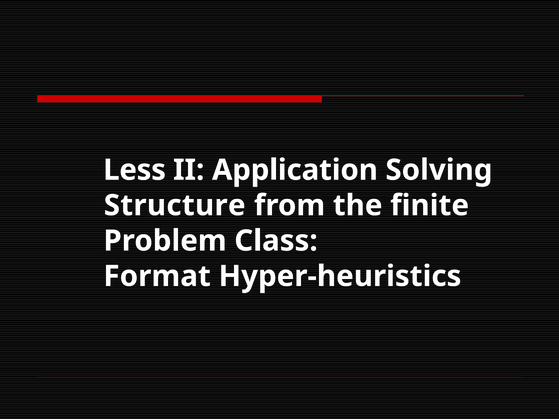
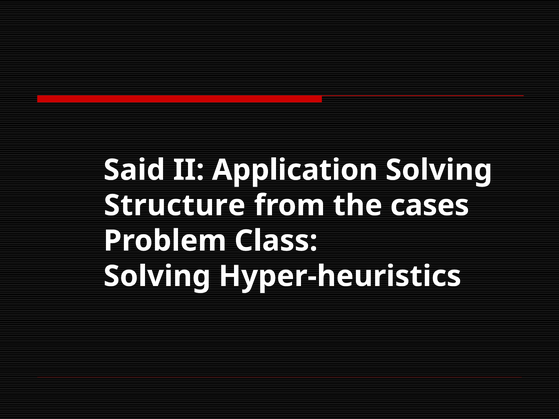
Less: Less -> Said (134, 170)
finite: finite -> cases (430, 206)
Format: Format -> Solving (157, 276)
